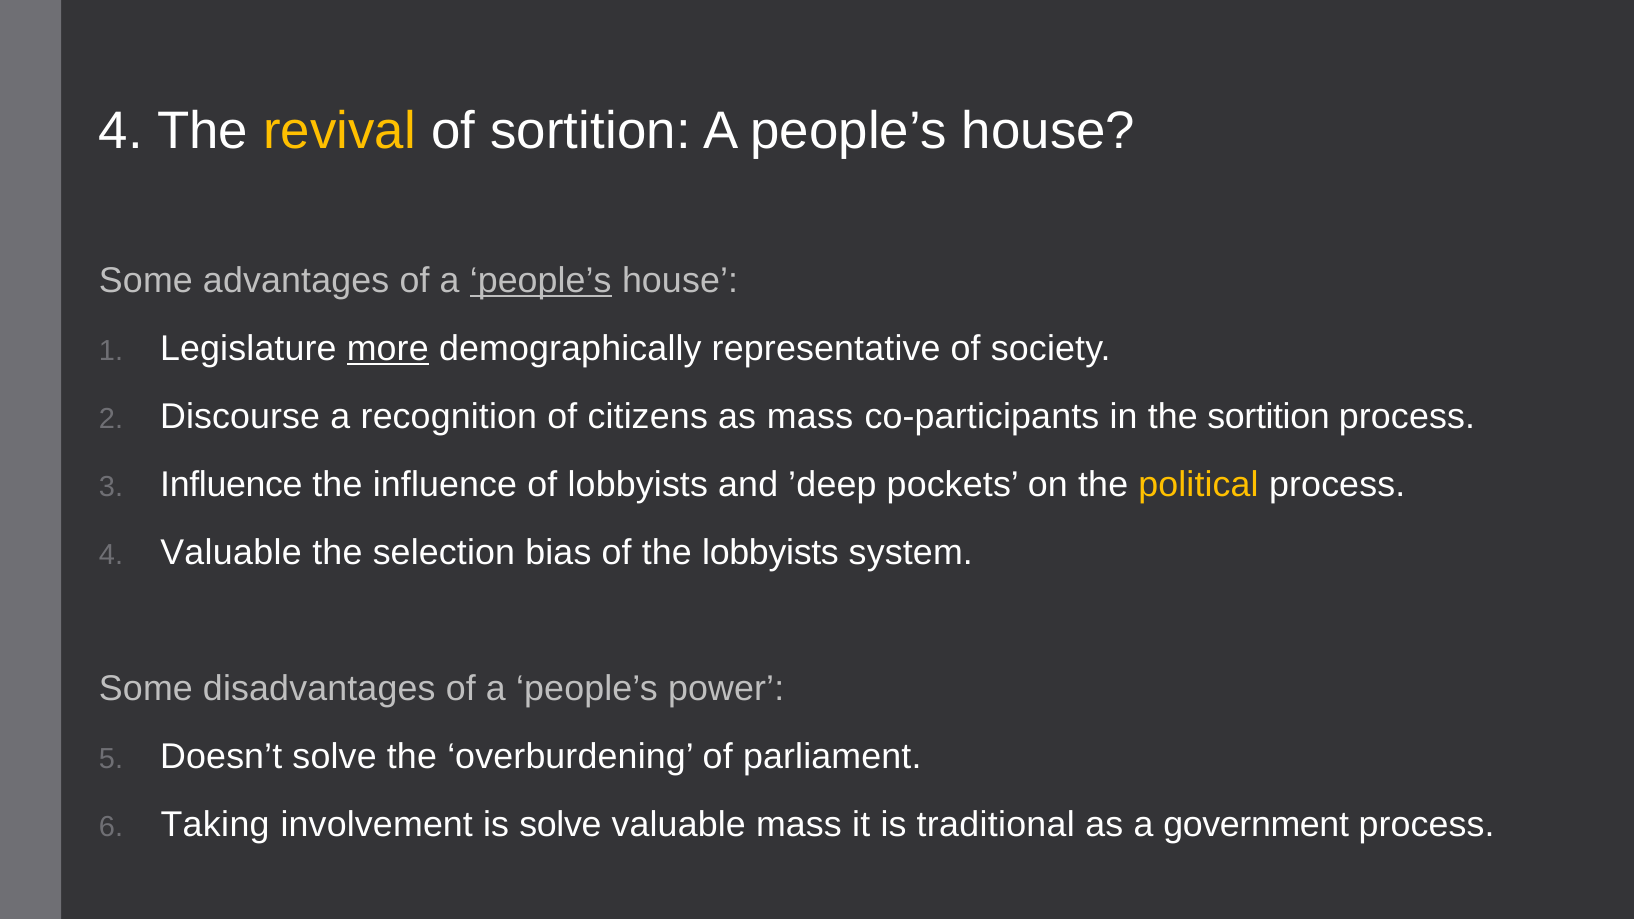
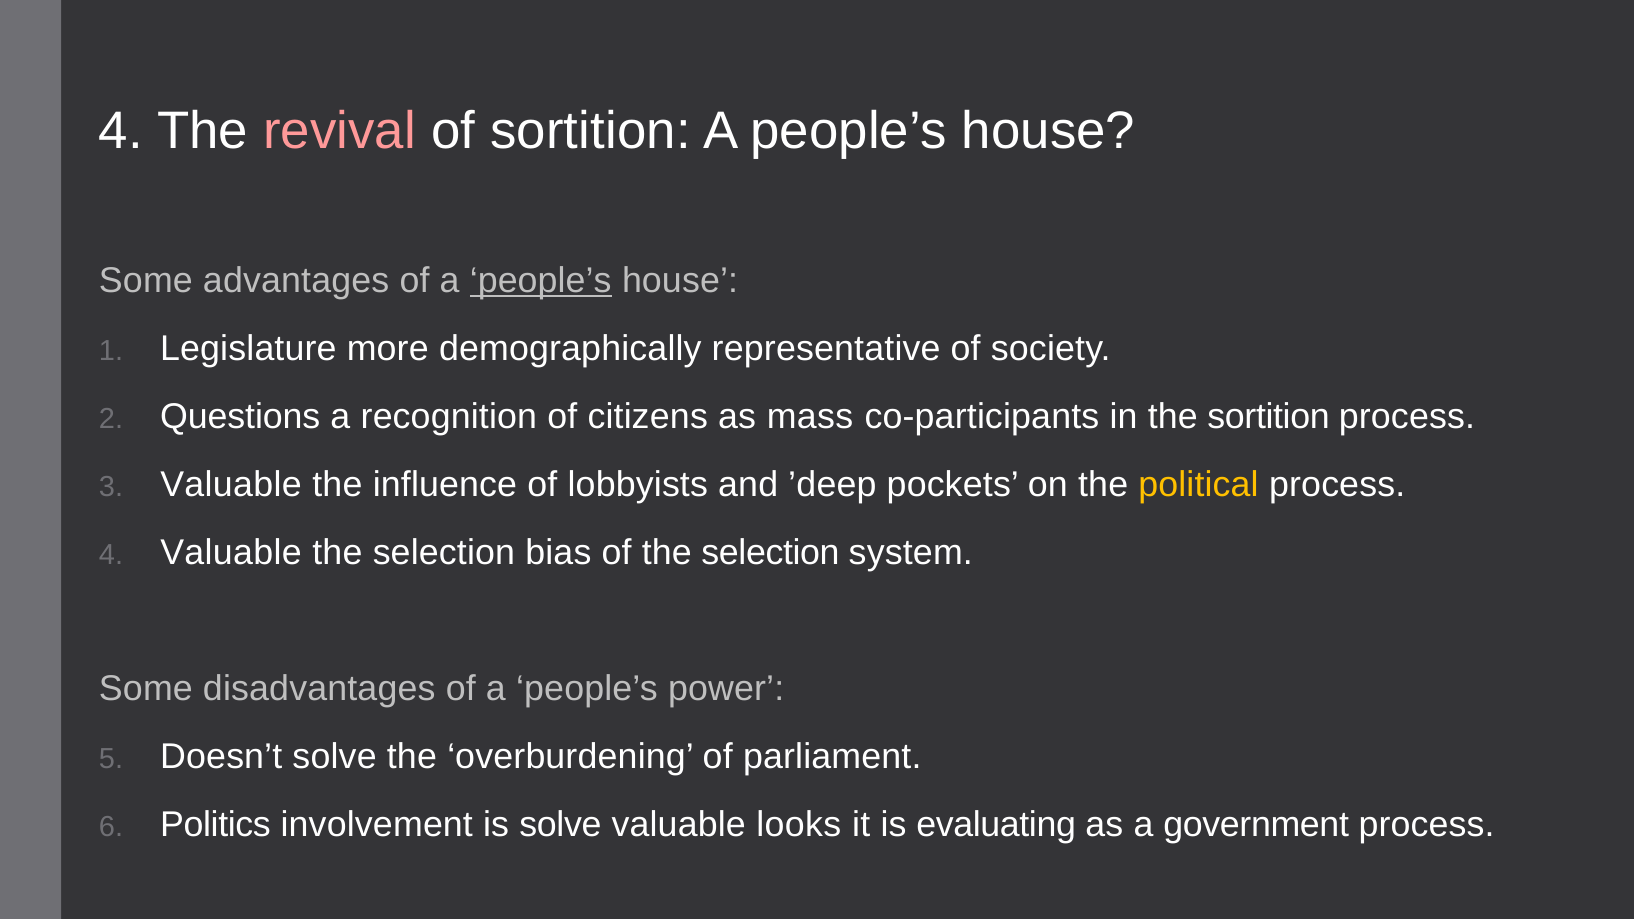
revival colour: yellow -> pink (340, 131)
more underline: present -> none (388, 348)
Discourse: Discourse -> Questions (240, 416)
Influence: Influence -> Valuable (231, 484)
of the lobbyists: lobbyists -> selection (771, 552)
Taking: Taking -> Politics (215, 825)
valuable mass: mass -> looks (799, 825)
traditional: traditional -> evaluating (996, 825)
